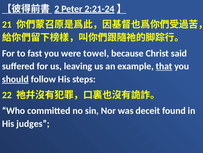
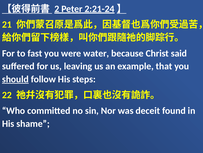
towel: towel -> water (96, 53)
that underline: present -> none (164, 66)
judges: judges -> shame (33, 123)
